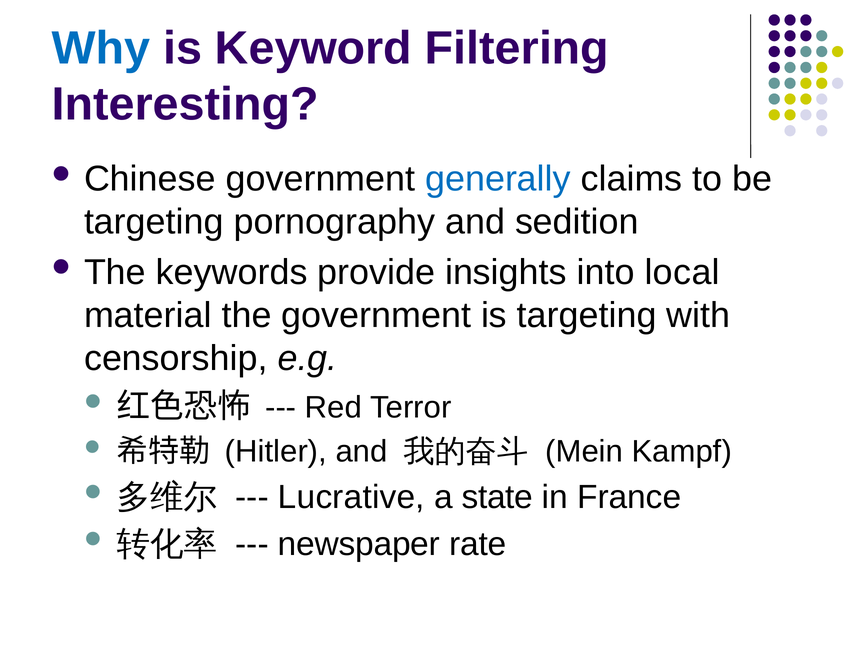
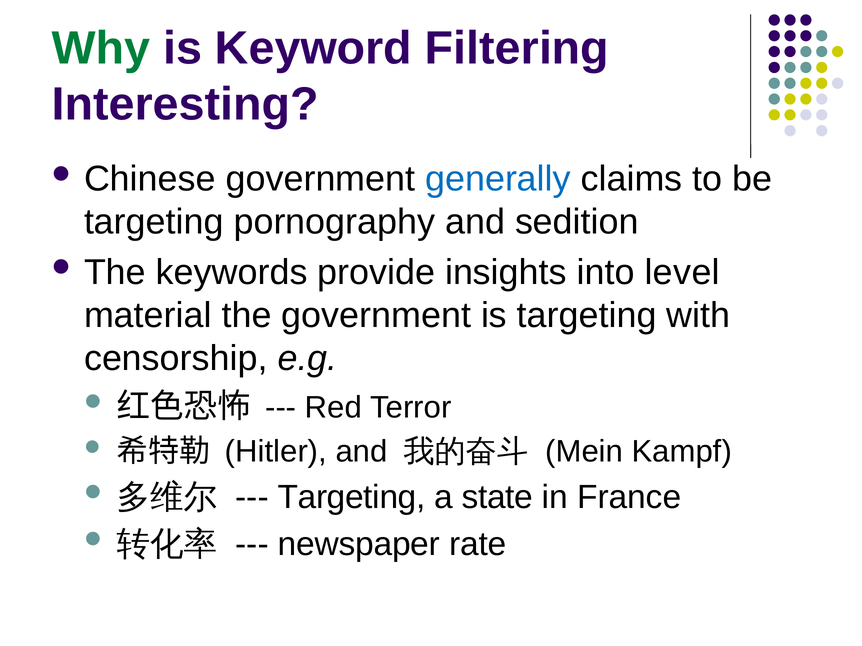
Why colour: blue -> green (101, 49)
local: local -> level (682, 273)
Lucrative: Lucrative -> Targeting (352, 498)
